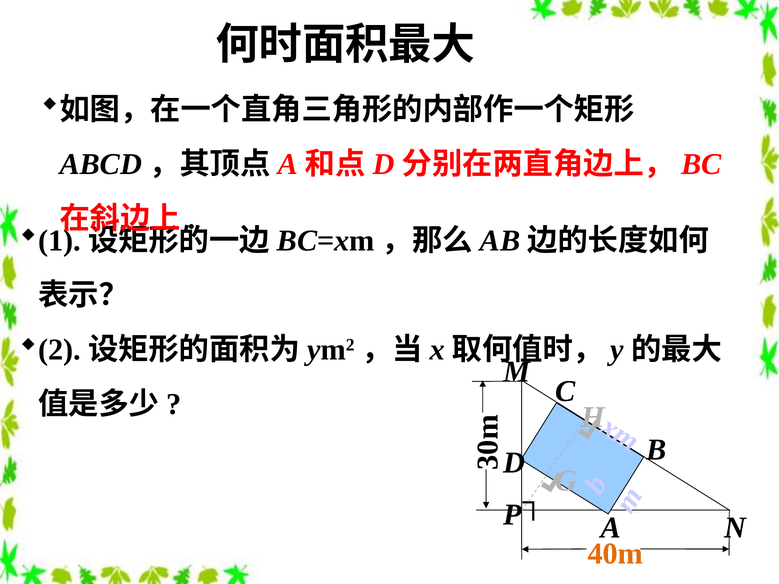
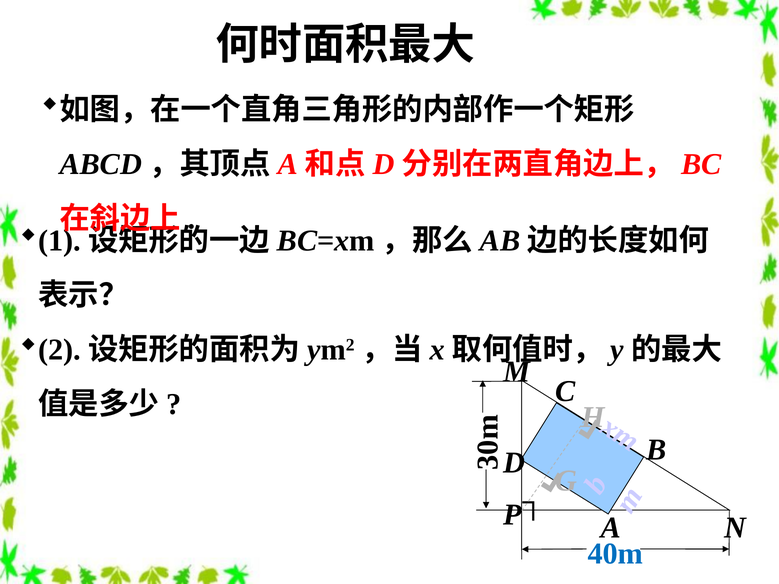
40m colour: orange -> blue (615, 554)
